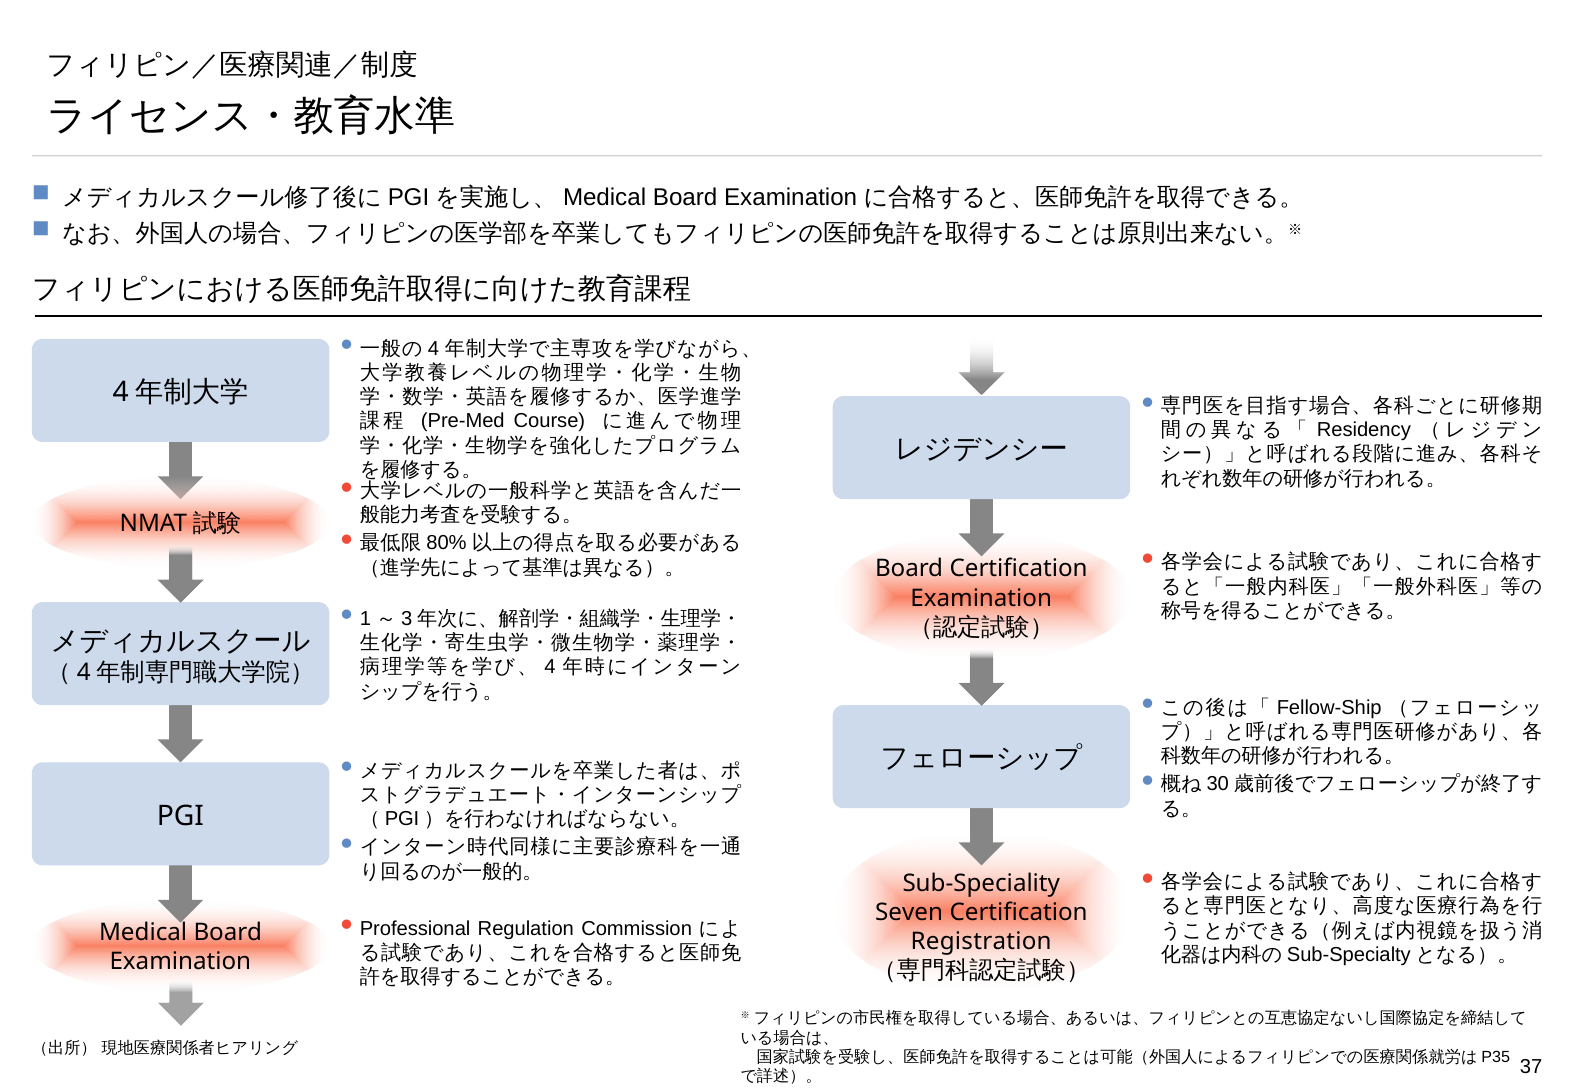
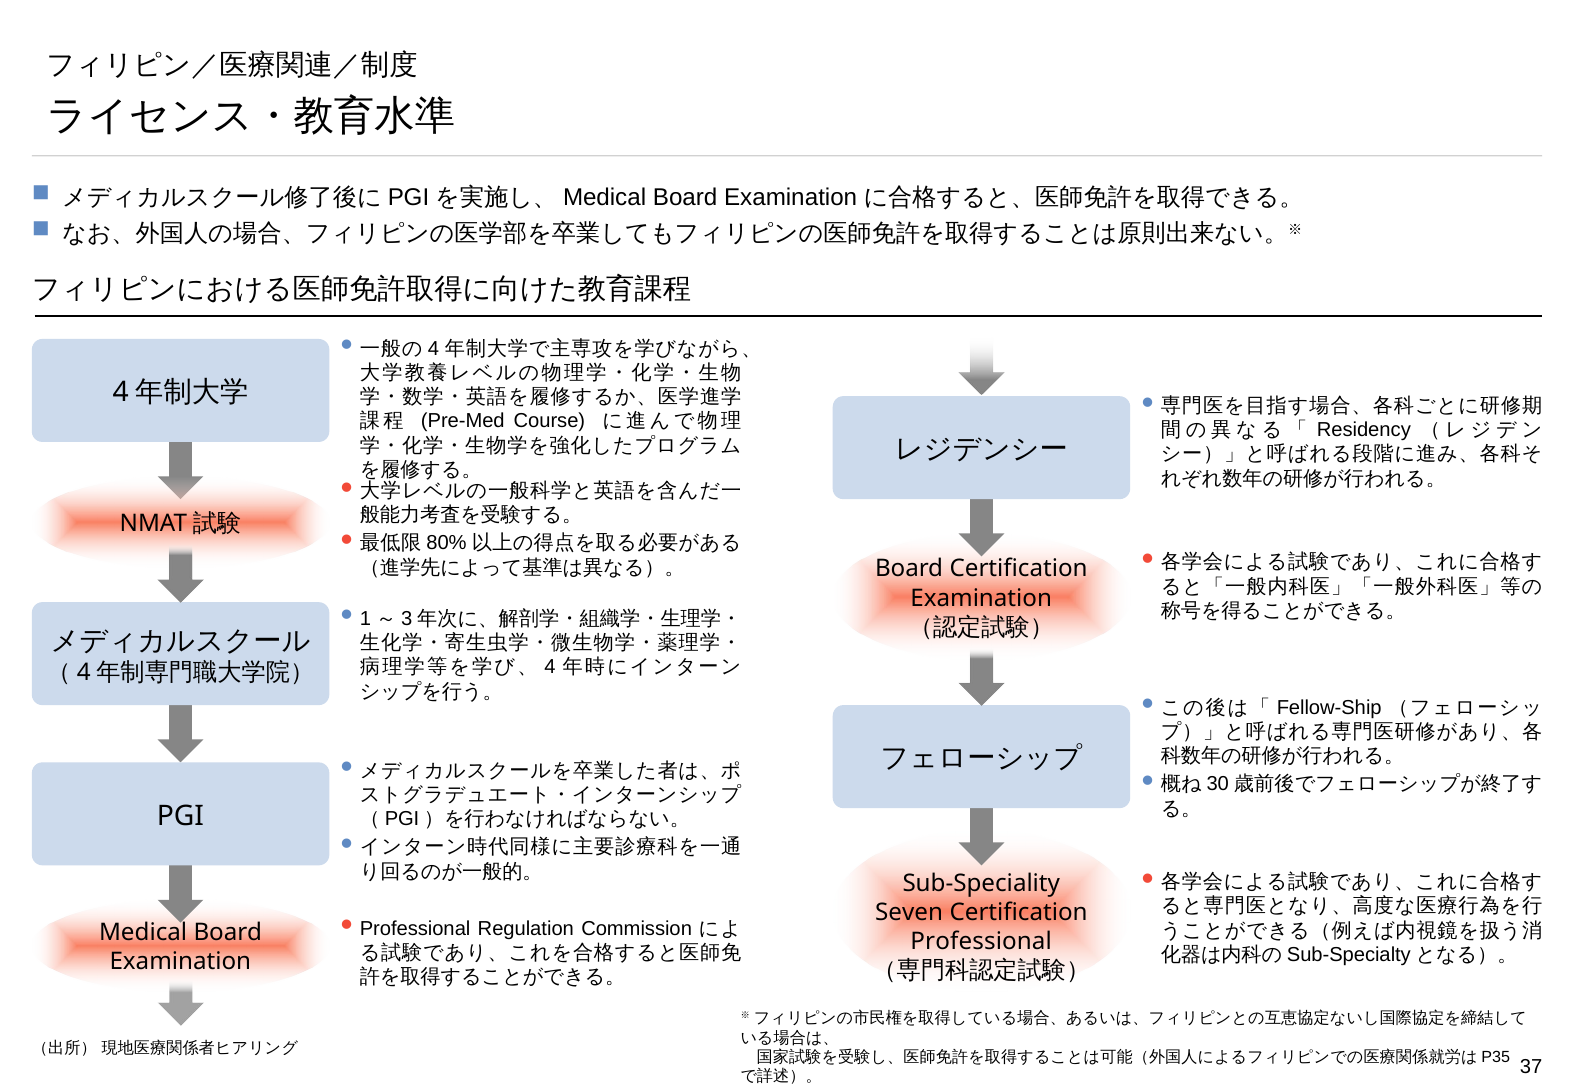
Registration: Registration -> Professional (981, 942)
